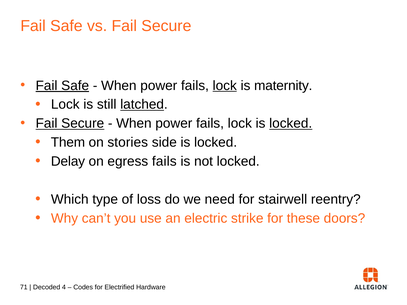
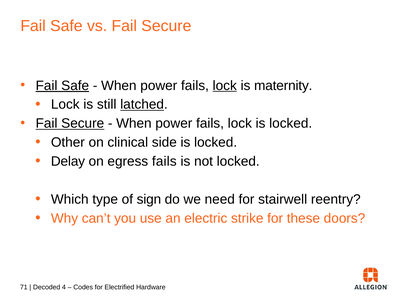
locked underline: present -> none (291, 124)
Them: Them -> Other (68, 143)
stories: stories -> clinical (128, 143)
loss: loss -> sign (149, 200)
